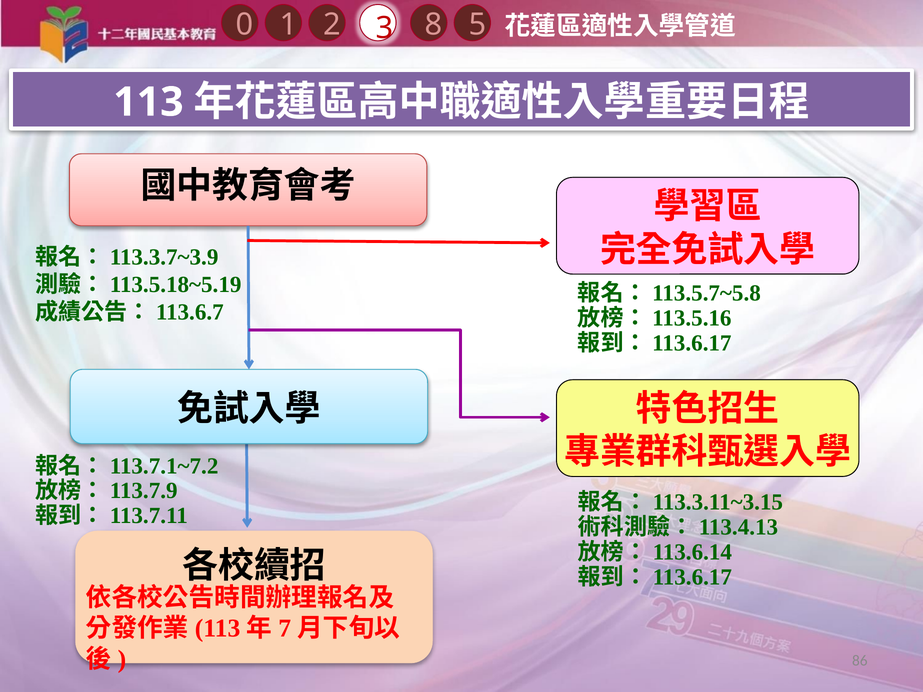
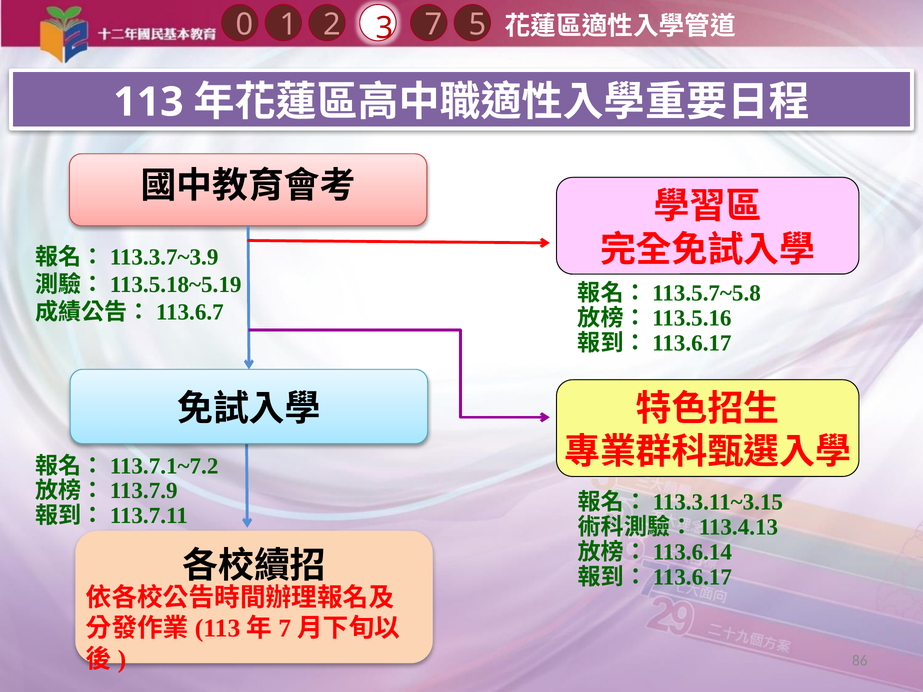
8: 8 -> 7 (434, 25)
